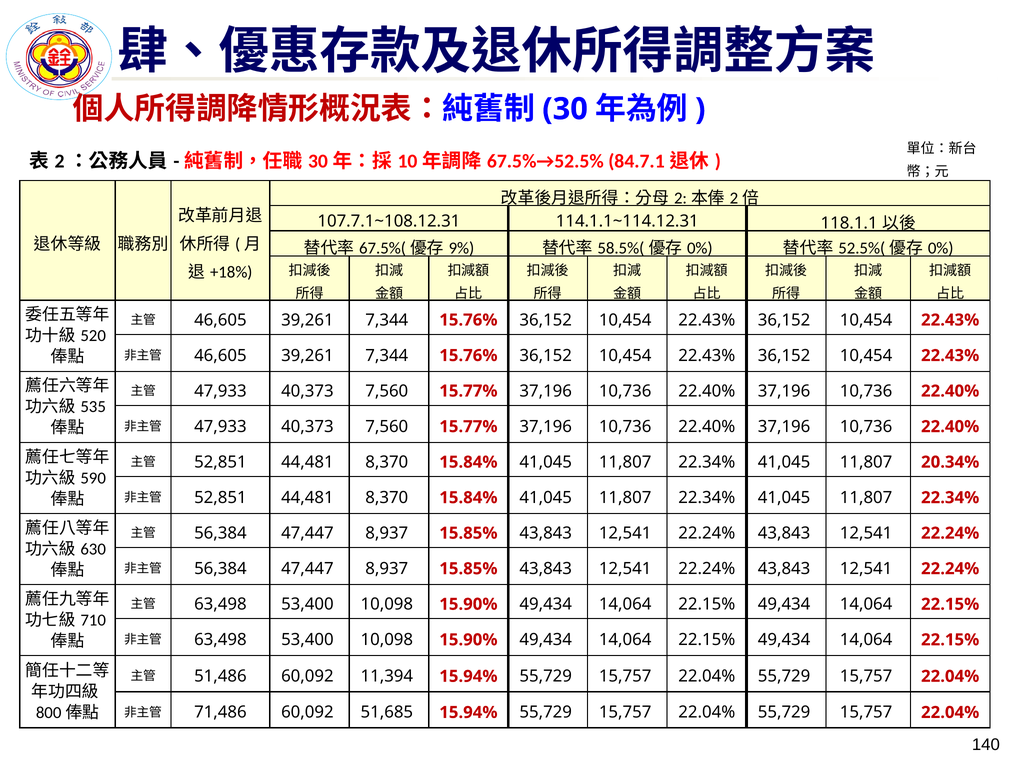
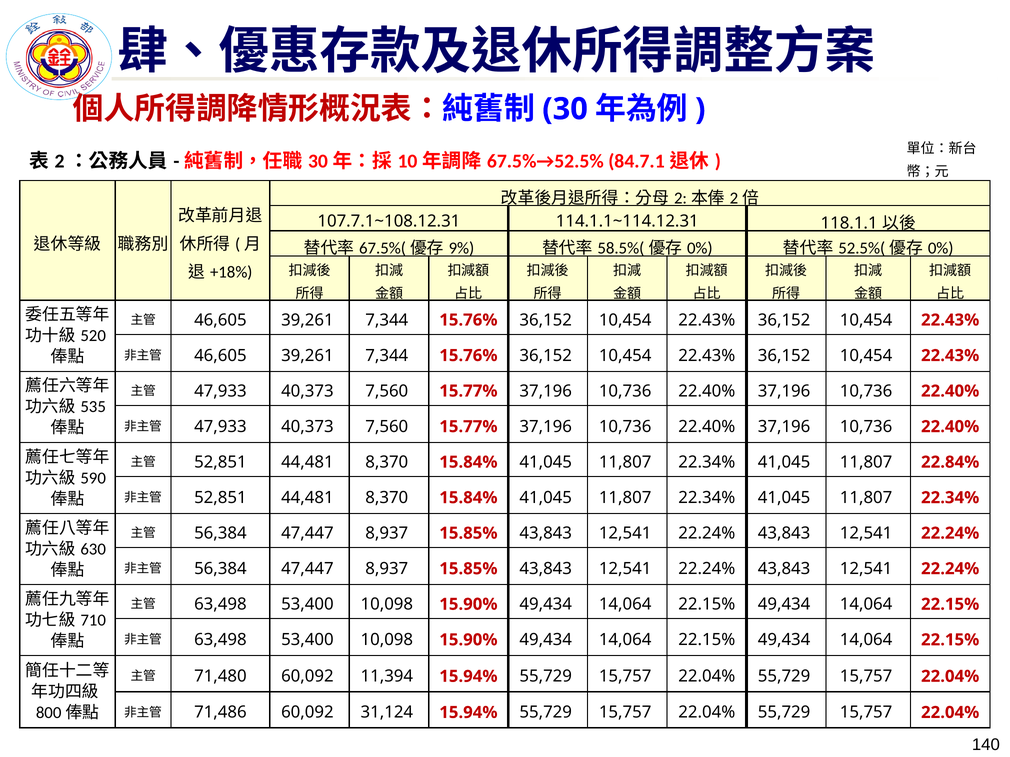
20.34%: 20.34% -> 22.84% (950, 462)
51,486: 51,486 -> 71,480 (220, 677)
51,685: 51,685 -> 31,124 (387, 713)
